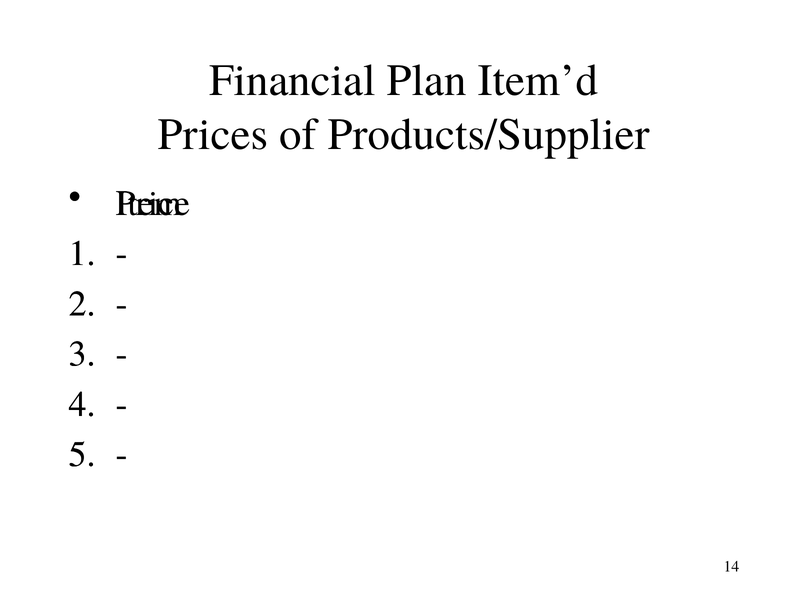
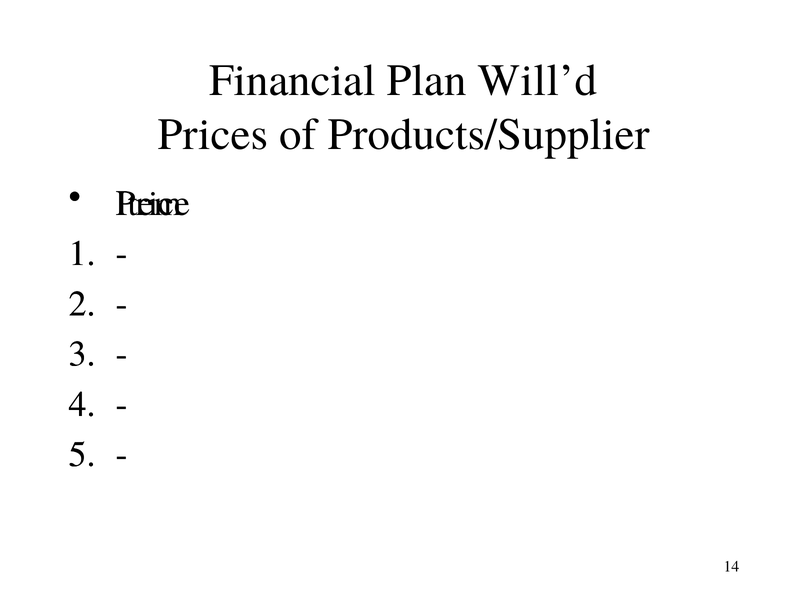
Item’d: Item’d -> Will’d (538, 81)
